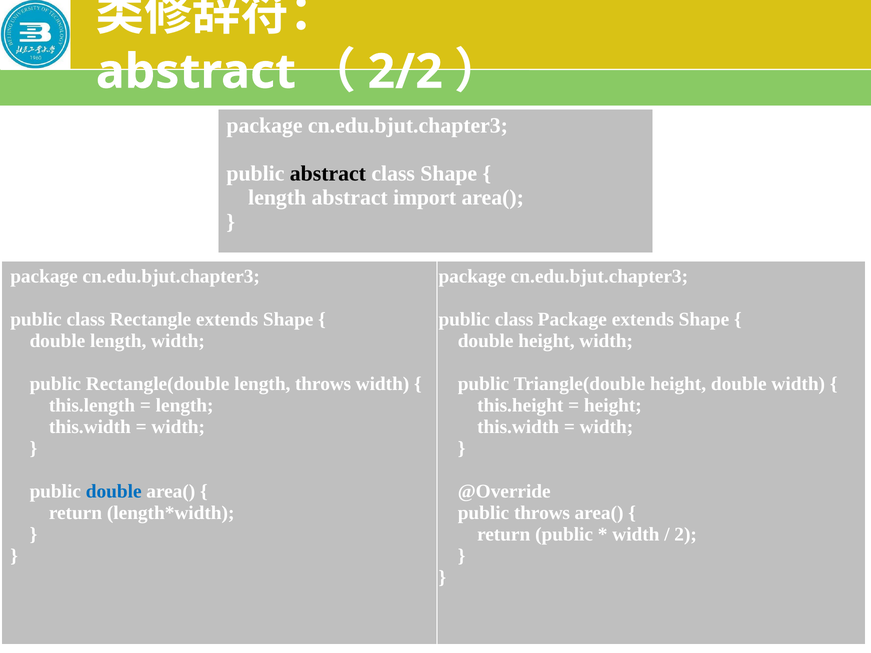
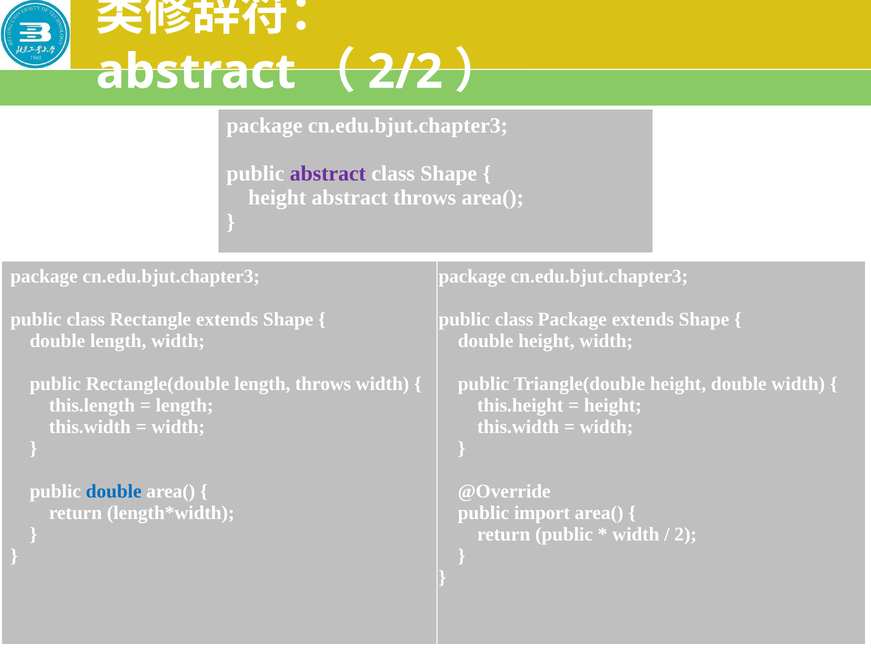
abstract colour: black -> purple (328, 174)
length: length -> height (277, 198)
abstract import: import -> throws (425, 198)
public throws: throws -> import (542, 513)
